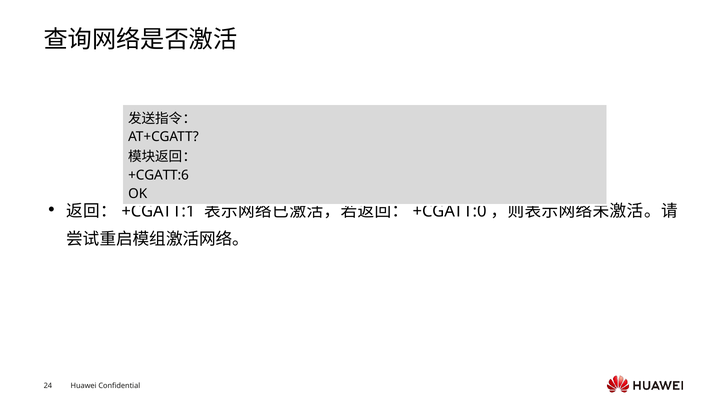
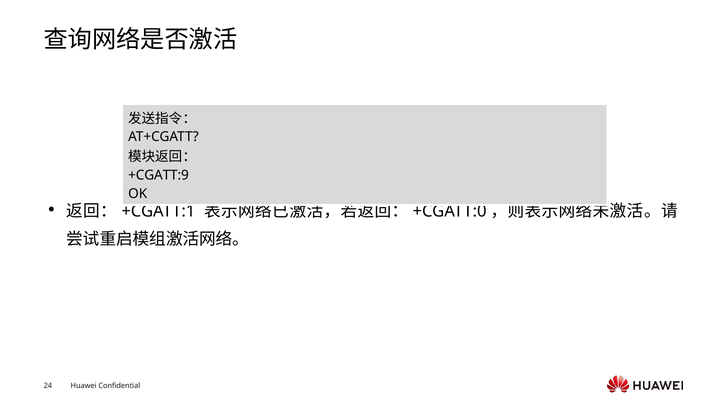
+CGATT:6: +CGATT:6 -> +CGATT:9 (159, 175)
